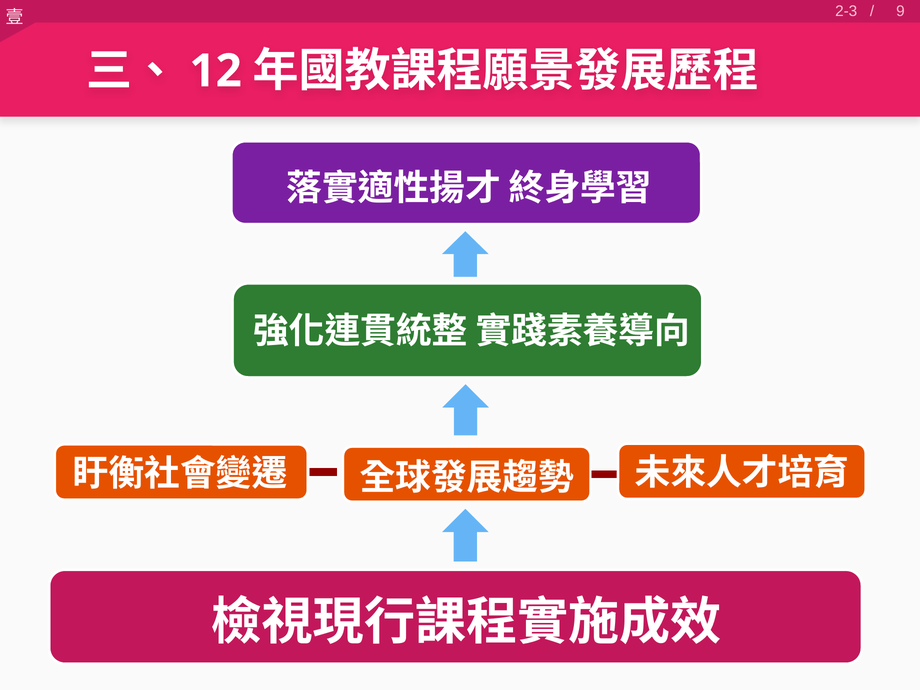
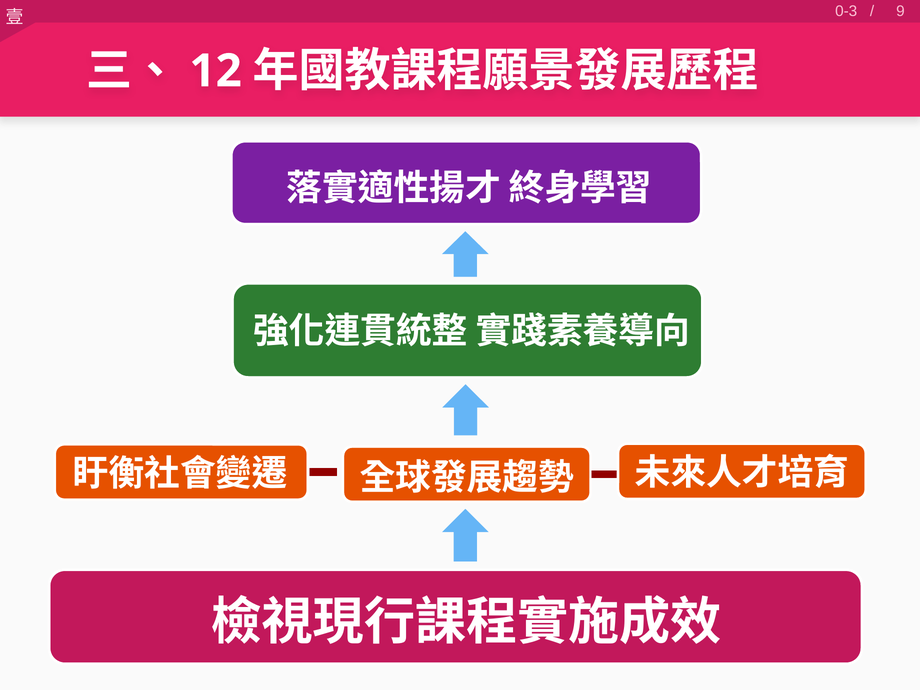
2-3: 2-3 -> 0-3 (846, 11)
